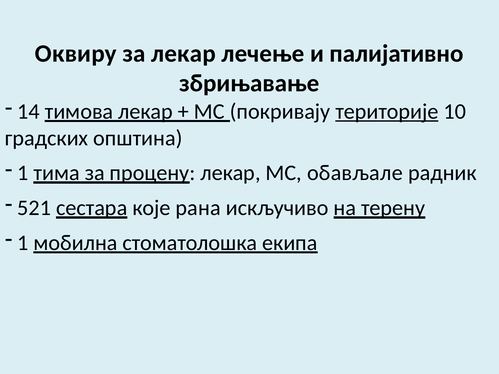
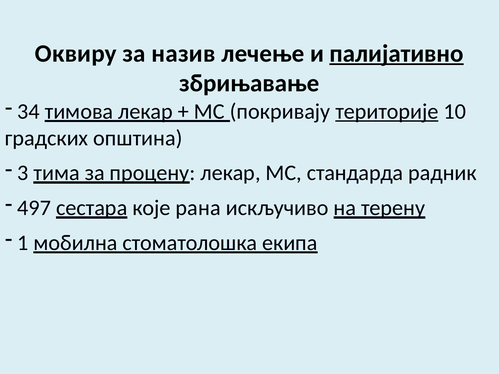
за лекар: лекар -> назив (183, 54)
палијативно underline: none -> present (397, 54)
14: 14 -> 34 (28, 112)
1: 1 -> 3 (23, 173)
обављале: обављале -> стандарда (355, 173)
521: 521 -> 497 (34, 208)
